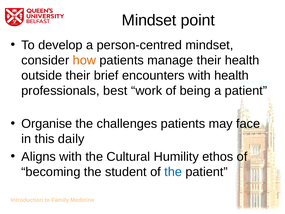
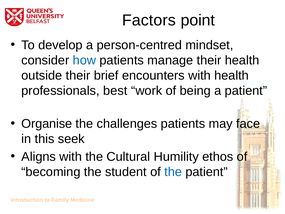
Mindset: Mindset -> Factors (149, 20)
how colour: orange -> blue (84, 60)
daily: daily -> seek (71, 139)
